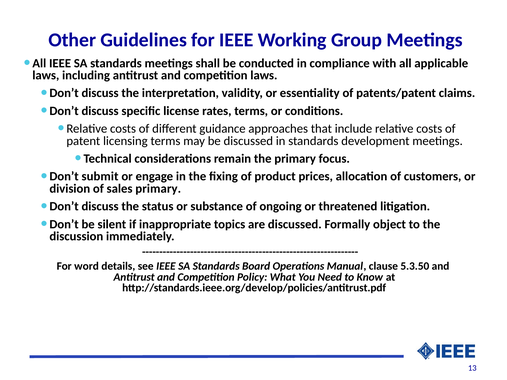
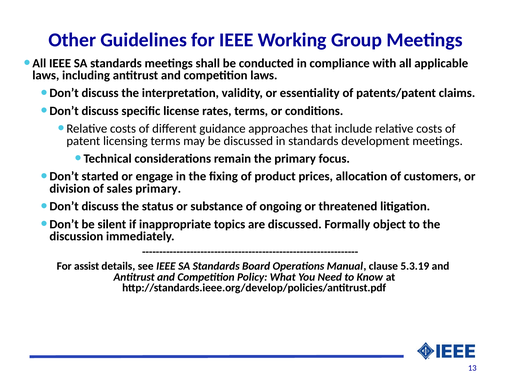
submit: submit -> started (100, 177)
word: word -> assist (87, 266)
5.3.50: 5.3.50 -> 5.3.19 (415, 266)
